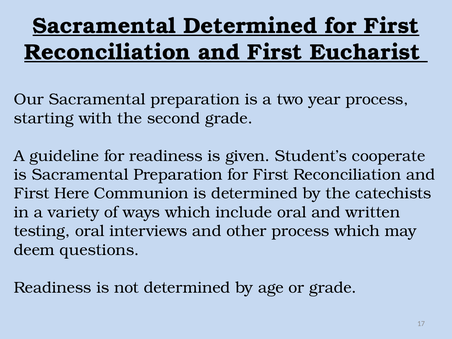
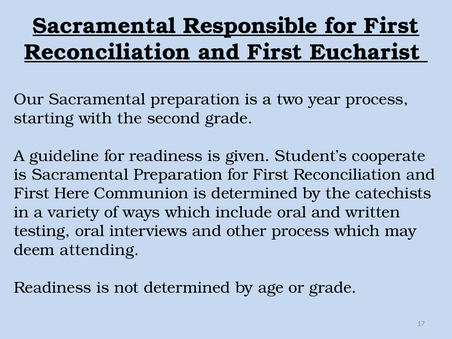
Sacramental Determined: Determined -> Responsible (250, 26)
questions: questions -> attending (99, 250)
